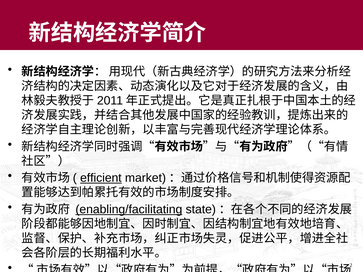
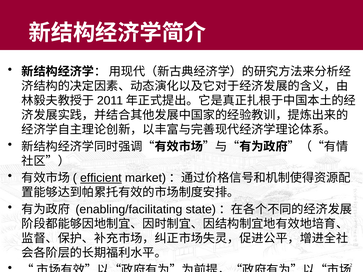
enabling/facilitating underline: present -> none (129, 210)
